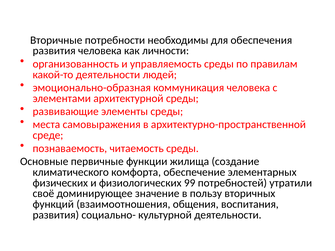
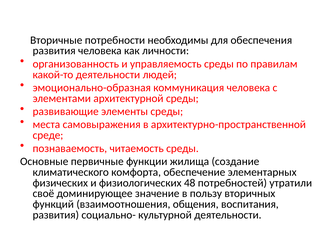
99: 99 -> 48 (190, 183)
